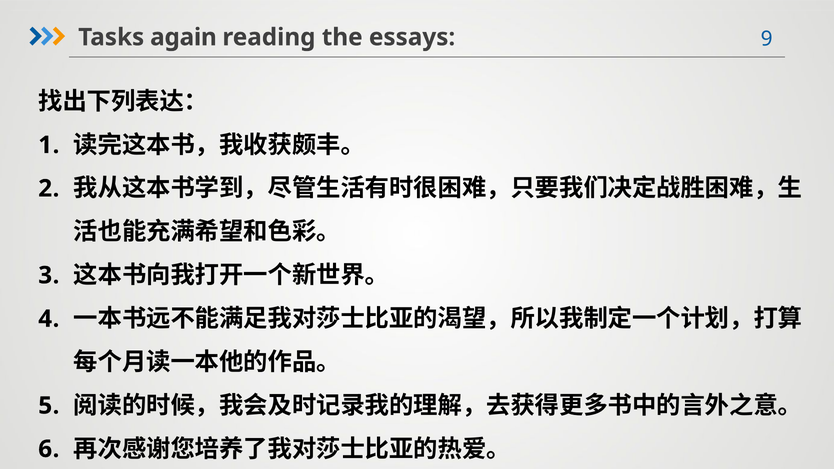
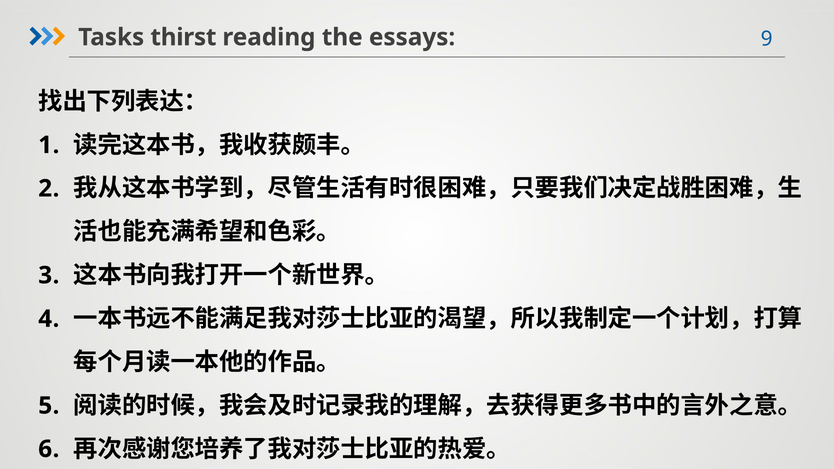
again: again -> thirst (183, 37)
